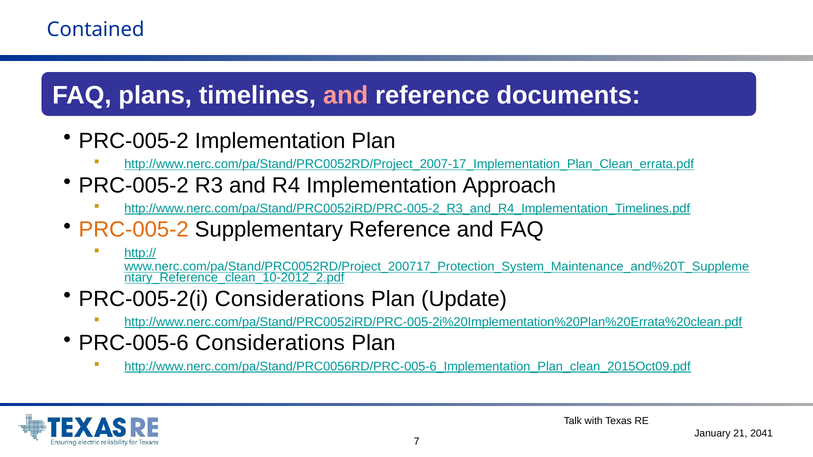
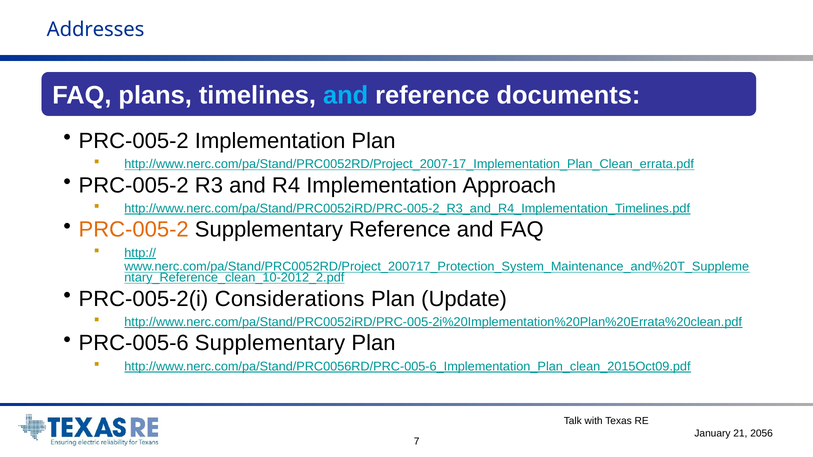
Contained: Contained -> Addresses (96, 29)
and colour: pink -> light blue (346, 96)
PRC-005-6 Considerations: Considerations -> Supplementary (270, 343)
2041: 2041 -> 2056 (762, 434)
